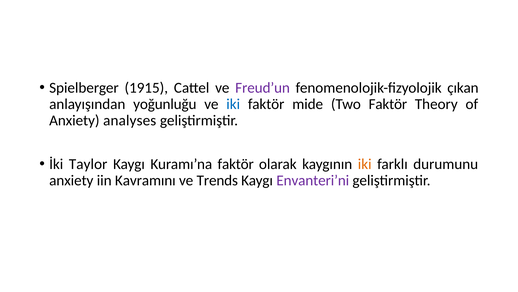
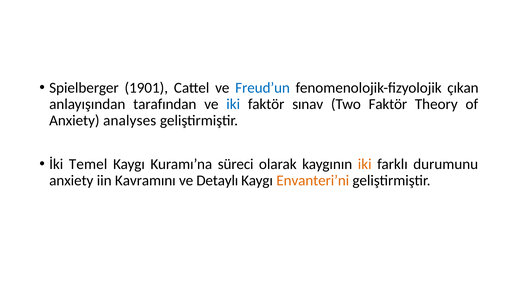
1915: 1915 -> 1901 (146, 88)
Freud’un colour: purple -> blue (263, 88)
yoğunluğu: yoğunluğu -> tarafından (165, 104)
mide: mide -> sınav (308, 104)
Taylor: Taylor -> Temel (88, 164)
Kuramı’na faktör: faktör -> süreci (236, 164)
Trends: Trends -> Detaylı (217, 180)
Envanteri’ni colour: purple -> orange (313, 180)
